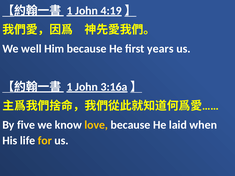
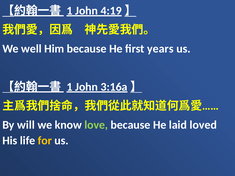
five: five -> will (26, 125)
love colour: yellow -> light green (96, 125)
when: when -> loved (203, 125)
